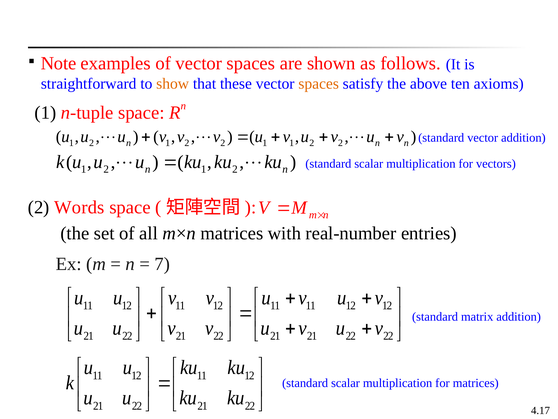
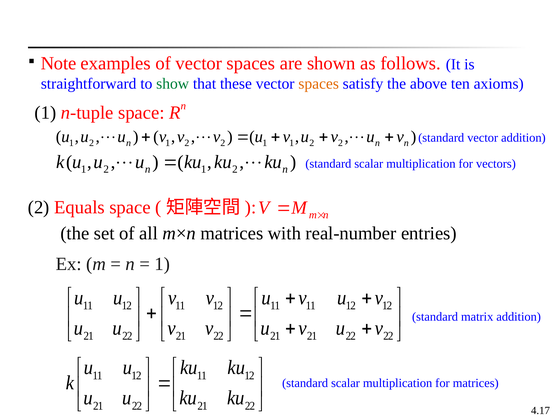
show colour: orange -> green (173, 83)
Words: Words -> Equals (79, 207)
7: 7 -> 1 (162, 264)
